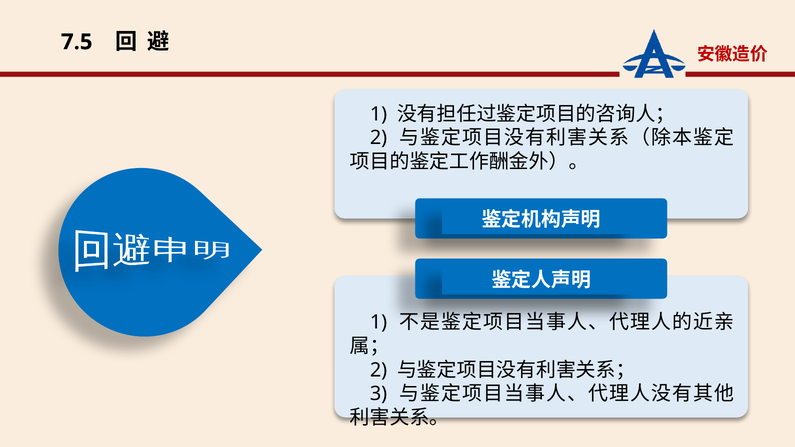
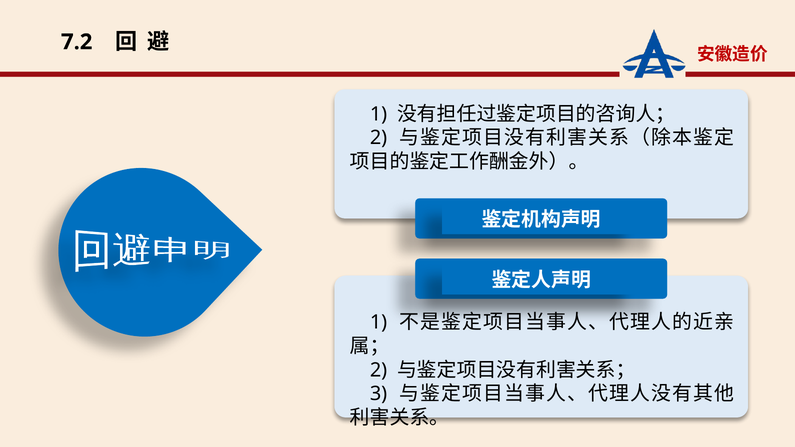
7.5: 7.5 -> 7.2 (77, 42)
